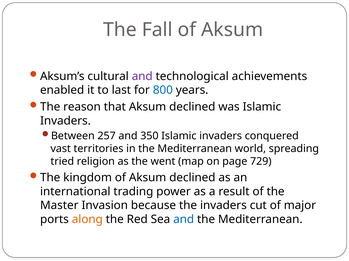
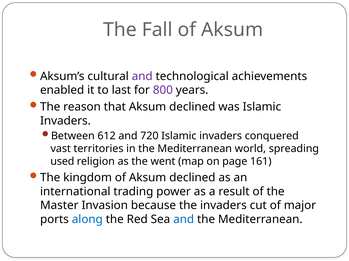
800 colour: blue -> purple (163, 90)
257: 257 -> 612 (107, 136)
350: 350 -> 720 (149, 136)
tried: tried -> used (62, 162)
729: 729 -> 161 (261, 162)
along colour: orange -> blue (87, 220)
